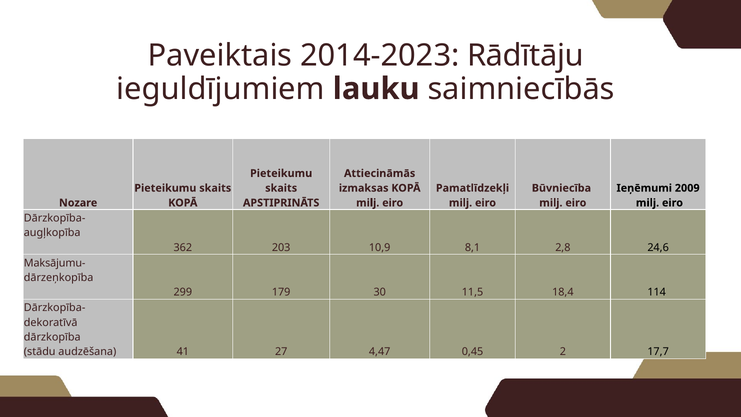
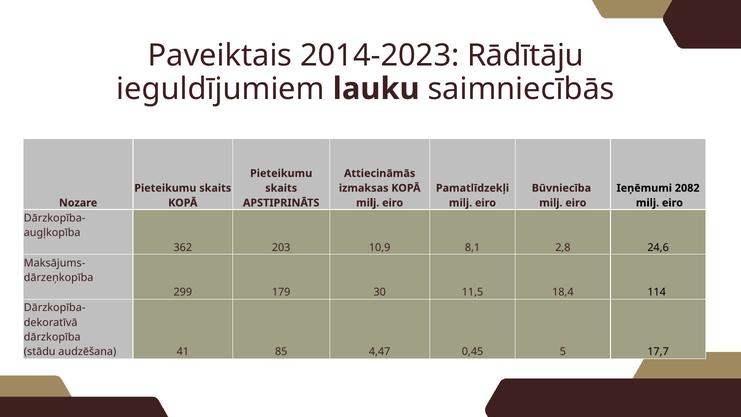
2009: 2009 -> 2082 (687, 188)
Maksājumu-: Maksājumu- -> Maksājums- (55, 263)
27: 27 -> 85 (281, 352)
2: 2 -> 5 (563, 352)
